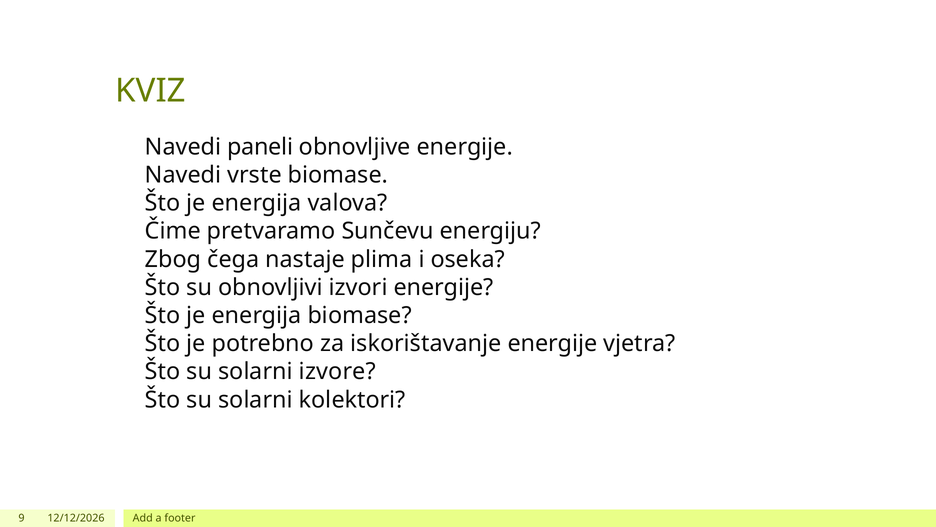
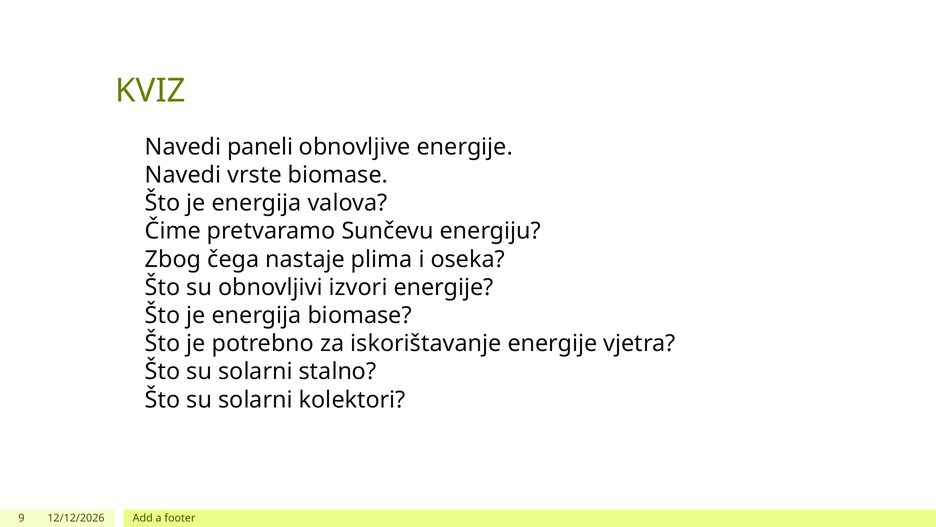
izvore: izvore -> stalno (338, 371)
